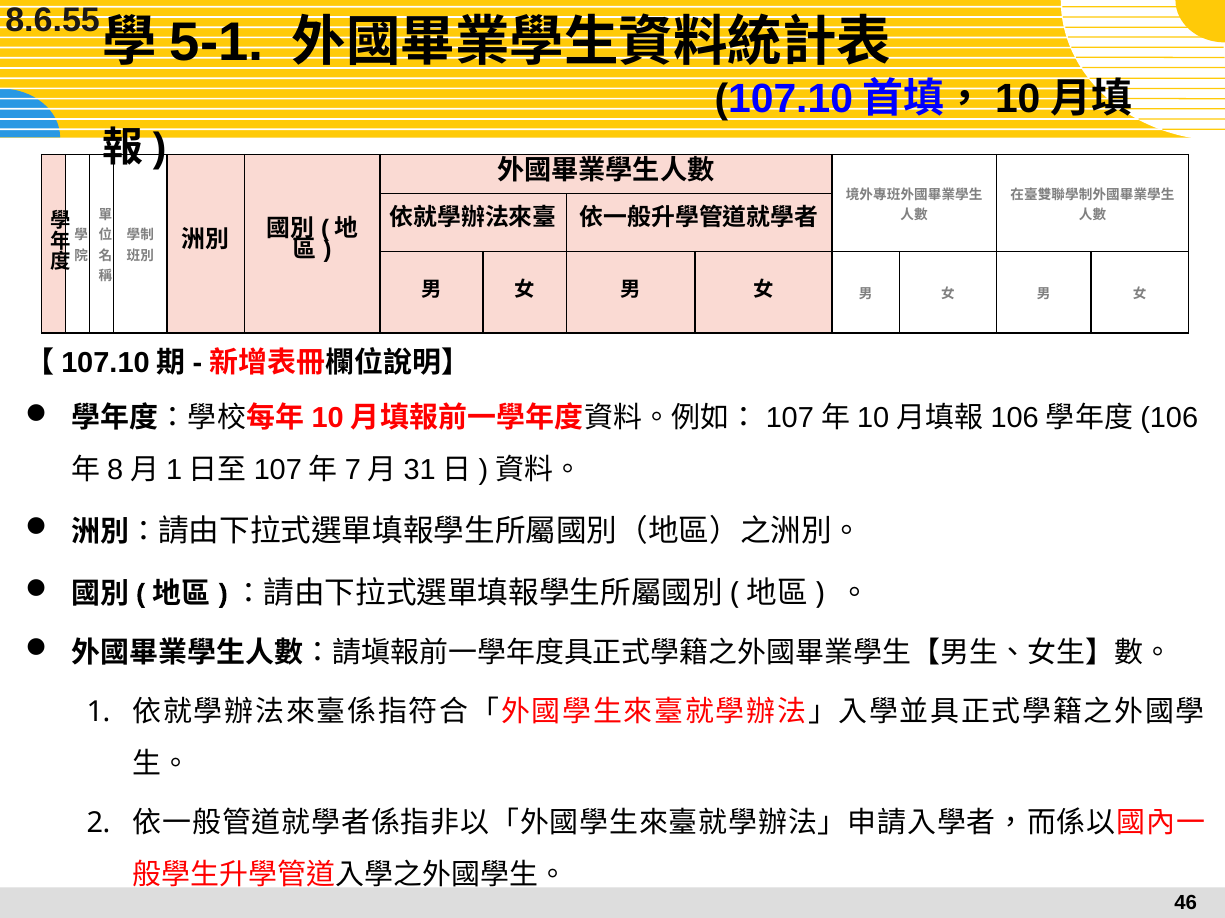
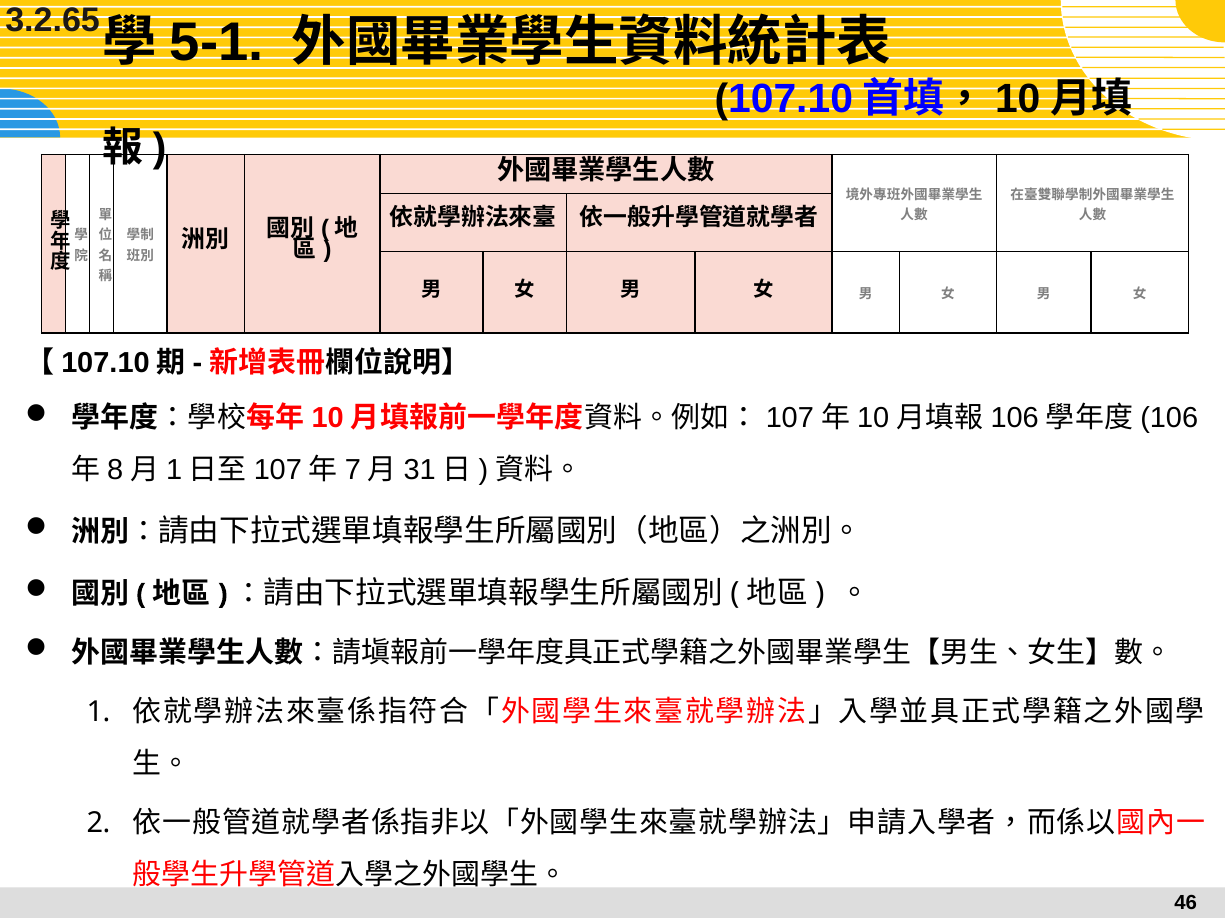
8.6.55: 8.6.55 -> 3.2.65 (53, 21)
